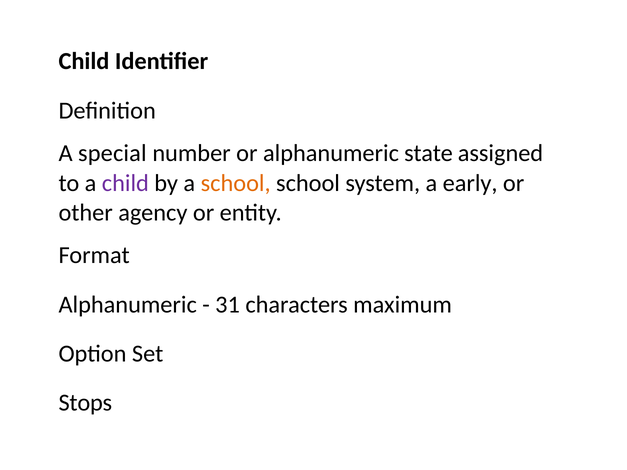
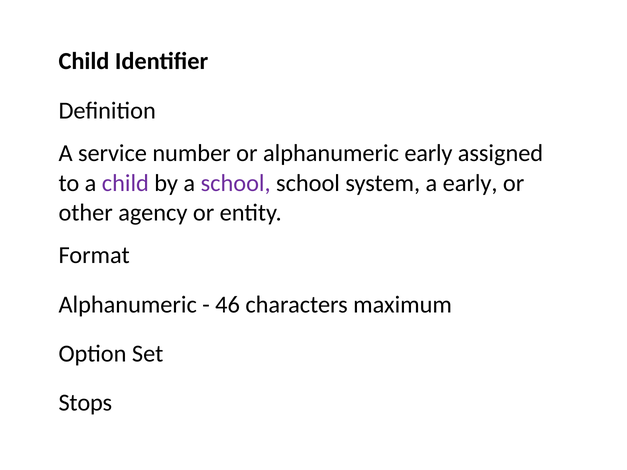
special: special -> service (112, 153)
alphanumeric state: state -> early (428, 153)
school colour: orange -> purple (236, 183)
31: 31 -> 46 (228, 305)
